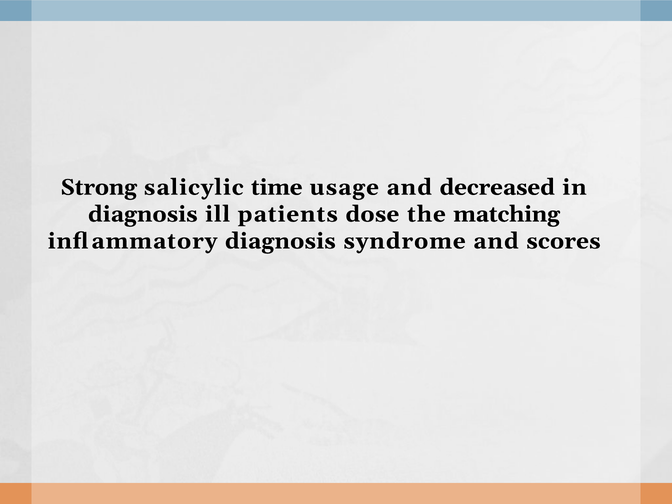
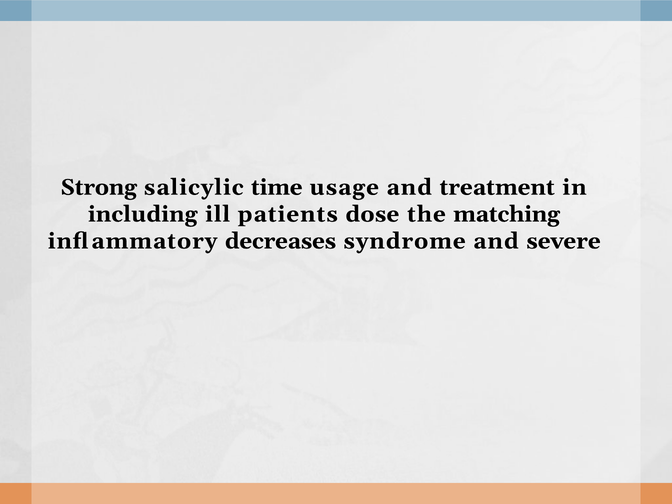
decreased: decreased -> treatment (497, 187)
diagnosis: diagnosis -> including (143, 214)
inflammatory diagnosis: diagnosis -> decreases (280, 241)
scores: scores -> severe (563, 241)
